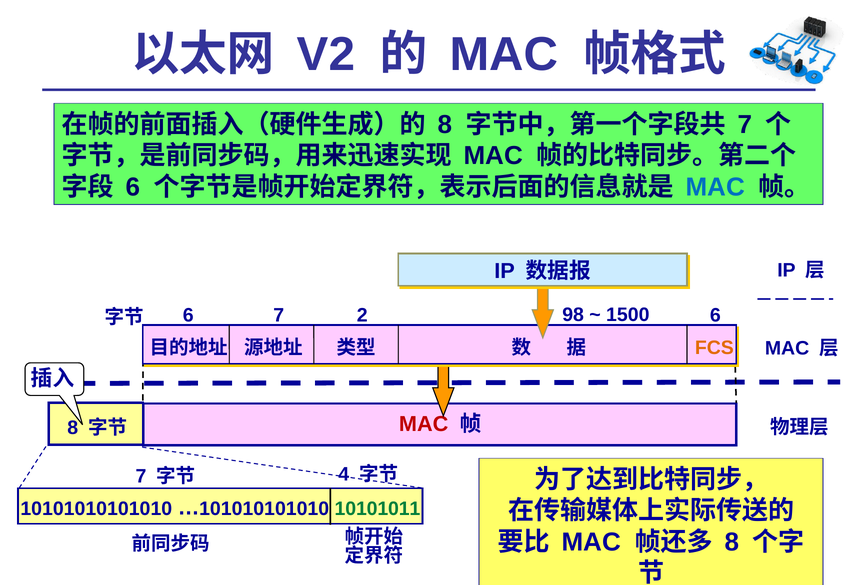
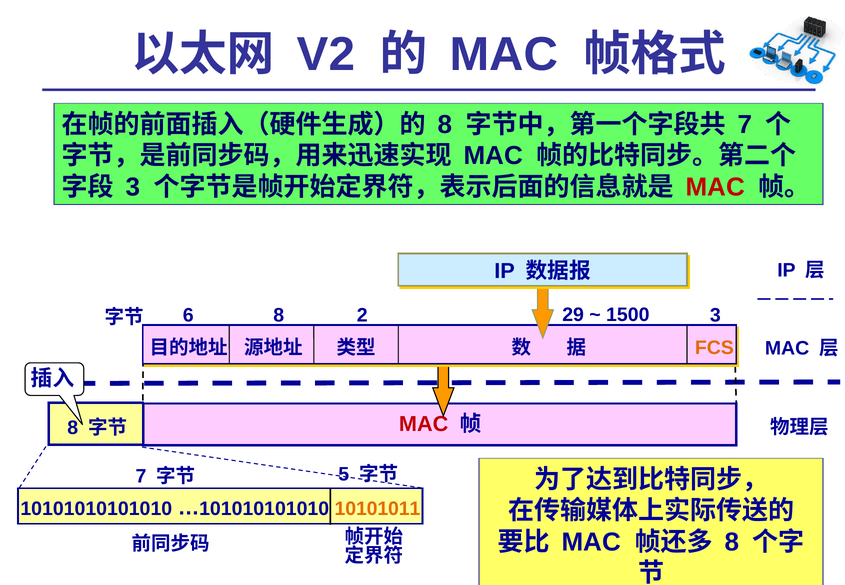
6: 6 -> 3 (133, 187)
MAC colour: blue -> red (715, 187)
6 7: 7 -> 8 (279, 315)
2 6: 6 -> 3 (715, 315)
98: 98 -> 29 (573, 315)
4: 4 -> 5 (344, 475)
10101011 colour: green -> orange (377, 509)
